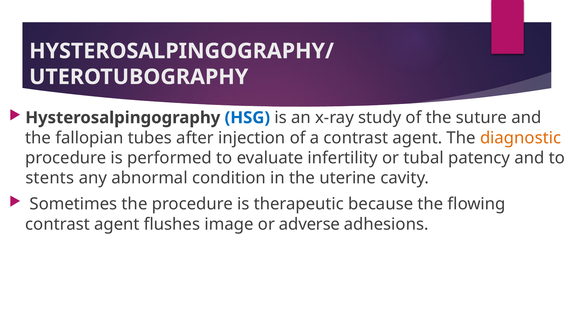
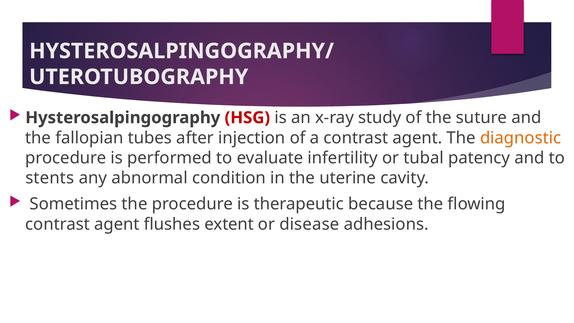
HSG colour: blue -> red (247, 118)
image: image -> extent (229, 224)
adverse: adverse -> disease (309, 224)
